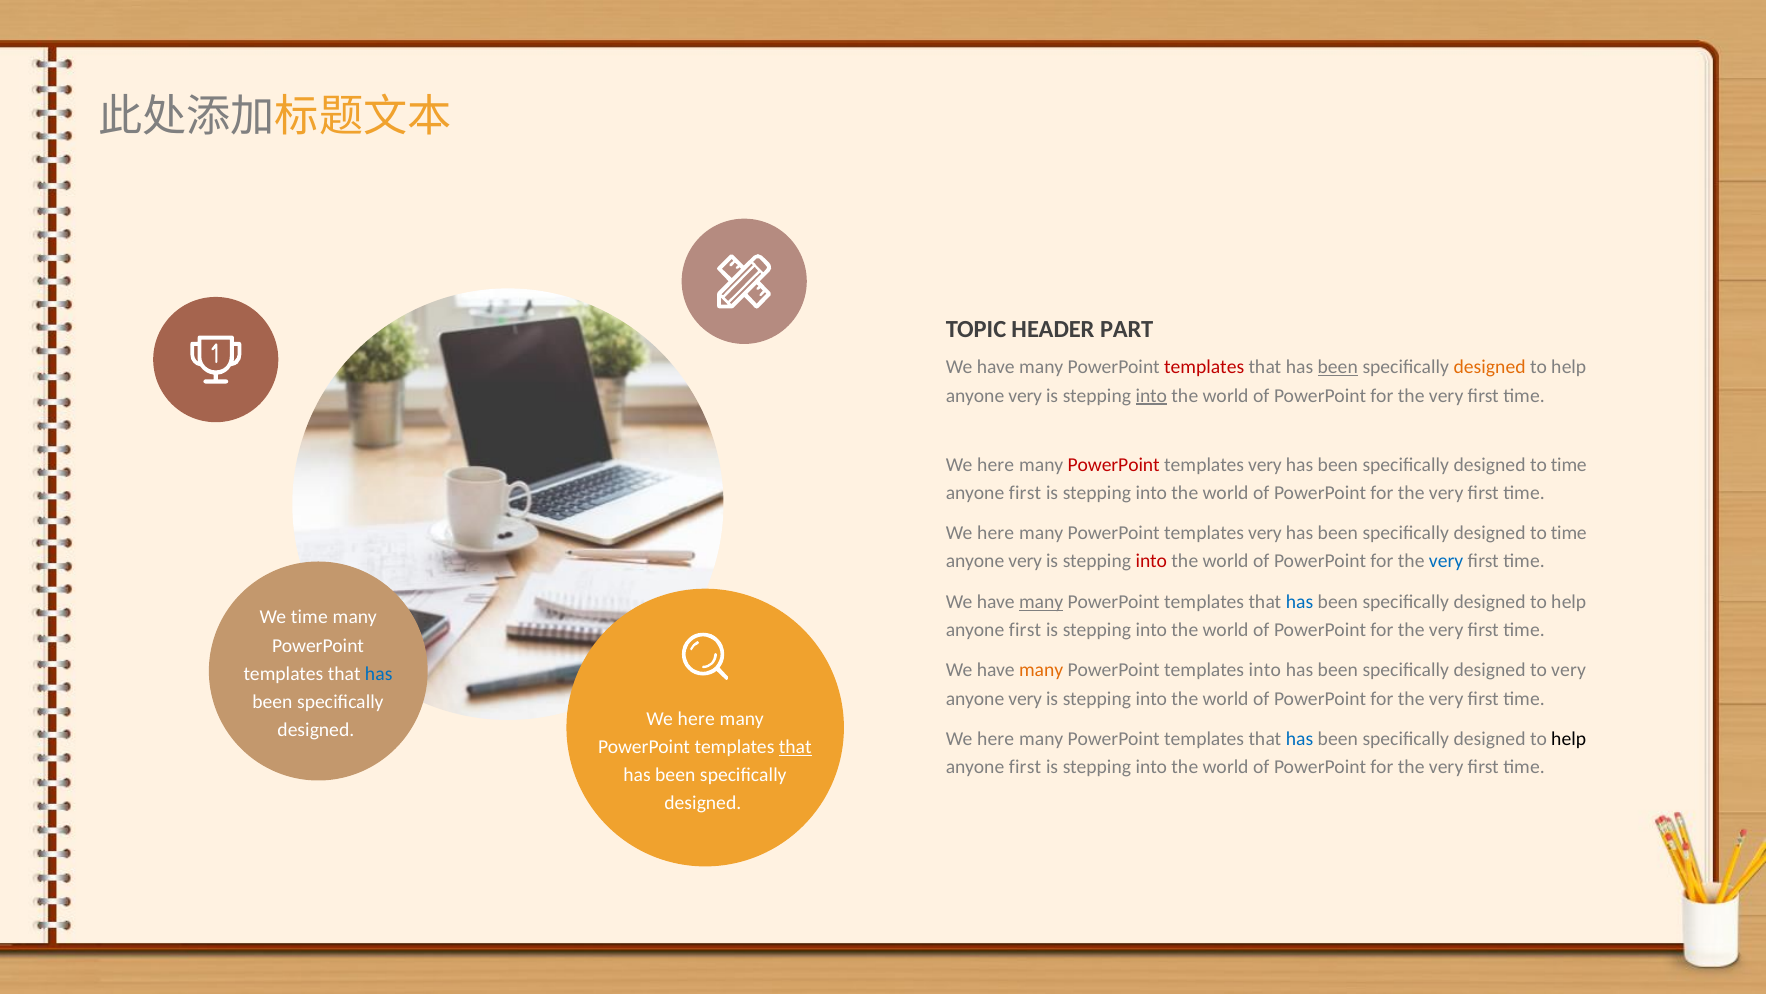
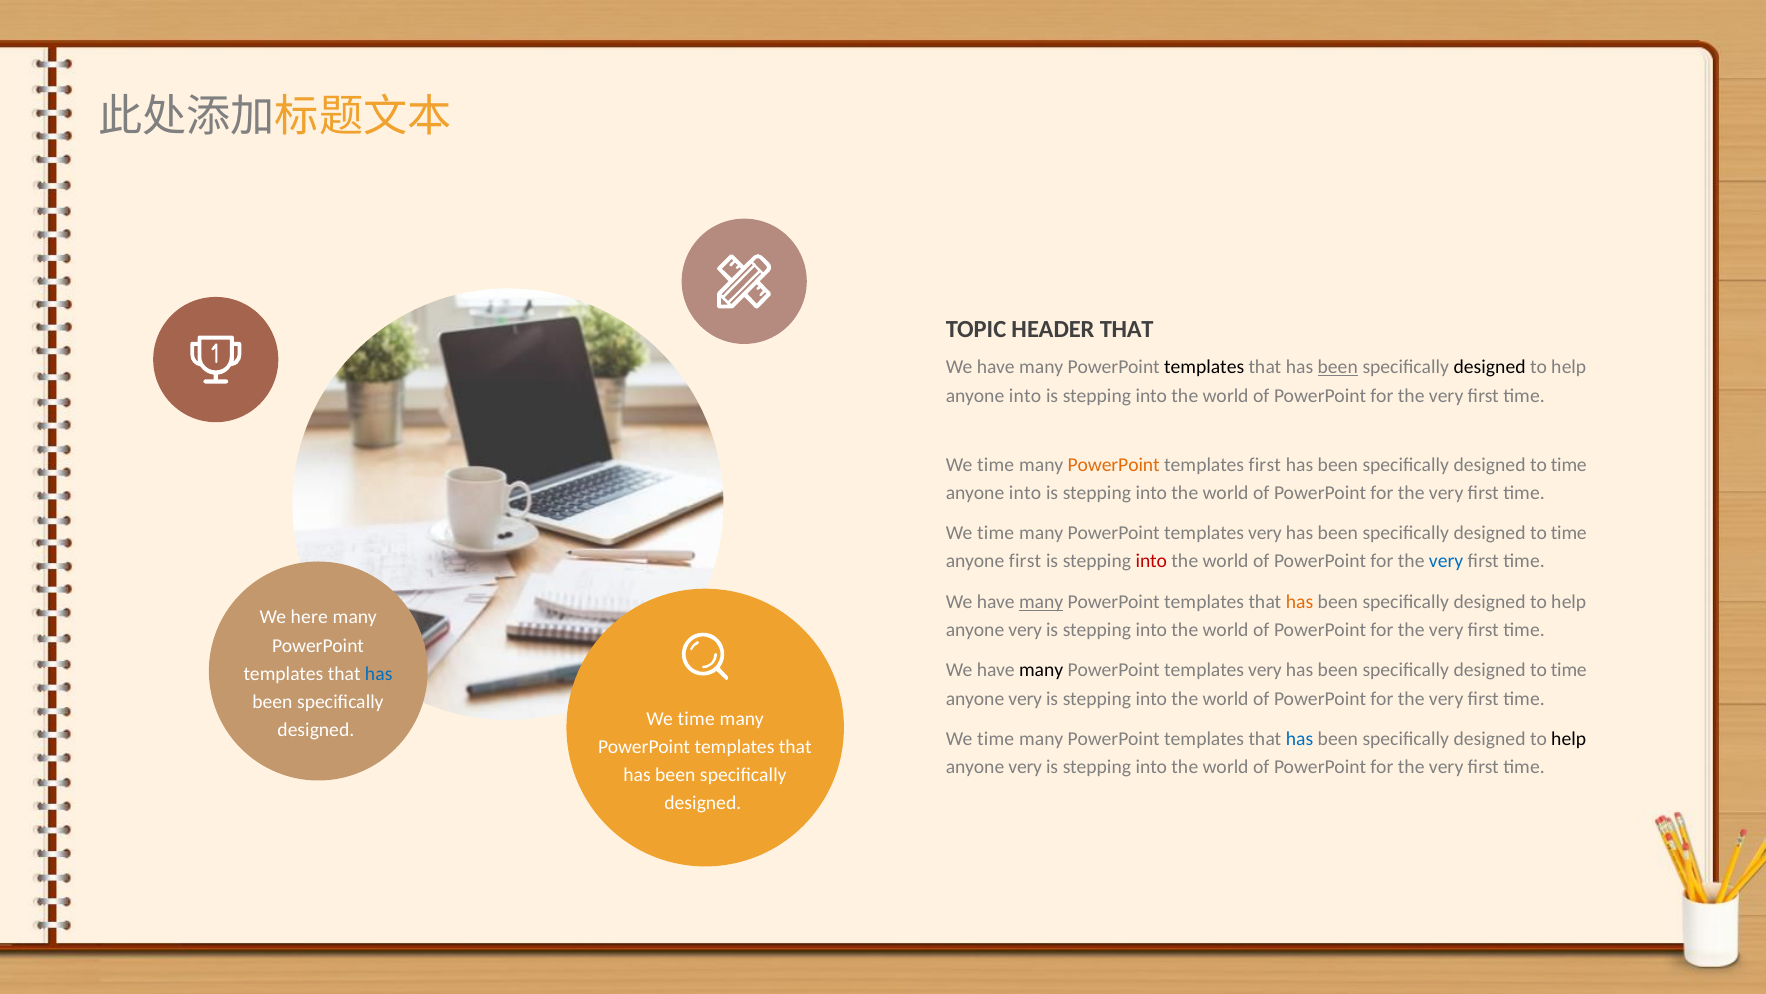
HEADER PART: PART -> THAT (1127, 329)
templates colour: red -> black (1204, 367)
designed colour: orange -> black (1490, 367)
very: very -> into (1025, 395)
into underline: present -> none (1151, 395)
here: here -> time (996, 464)
PowerPoint colour: red -> orange (1114, 464)
very: very -> first (1265, 464)
first: first -> into (1025, 492)
here: here -> time (996, 533)
very: very -> first (1025, 561)
has colour: blue -> orange (1300, 601)
We time: time -> here (309, 617)
first: first -> very (1025, 630)
many colour: orange -> black (1041, 670)
into: into -> very (1265, 670)
very: very -> time (1569, 670)
here: here -> time (696, 719)
here: here -> time (996, 739)
that underline: present -> none (795, 747)
first: first -> very (1025, 767)
